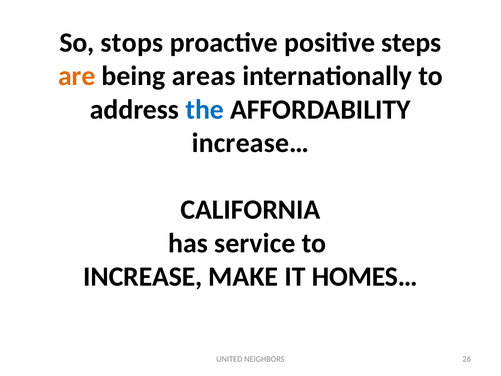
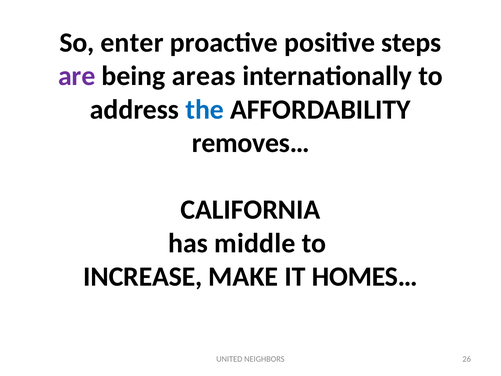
stops: stops -> enter (132, 43)
are colour: orange -> purple (77, 76)
increase…: increase… -> removes… (251, 143)
service: service -> middle (255, 243)
